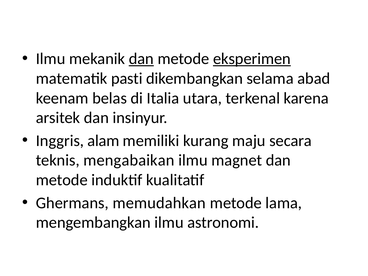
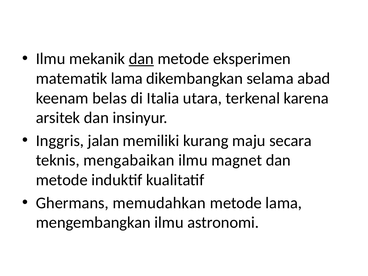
eksperimen underline: present -> none (252, 59)
matematik pasti: pasti -> lama (127, 78)
alam: alam -> jalan (103, 141)
